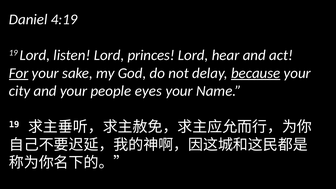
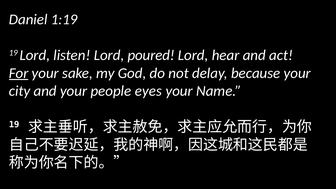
4:19: 4:19 -> 1:19 (64, 19)
princes: princes -> poured (151, 55)
because underline: present -> none (256, 73)
